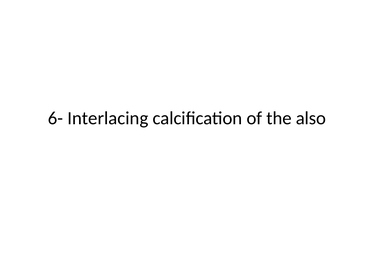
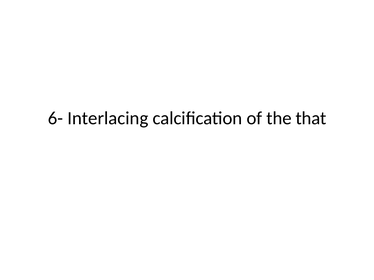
also: also -> that (311, 119)
